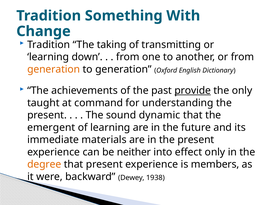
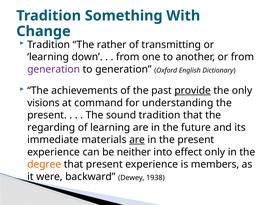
taking: taking -> rather (112, 45)
generation colour: orange -> purple (54, 69)
taught: taught -> visions (43, 103)
sound dynamic: dynamic -> tradition (160, 115)
emergent: emergent -> regarding (51, 127)
are underline: none -> present (137, 140)
